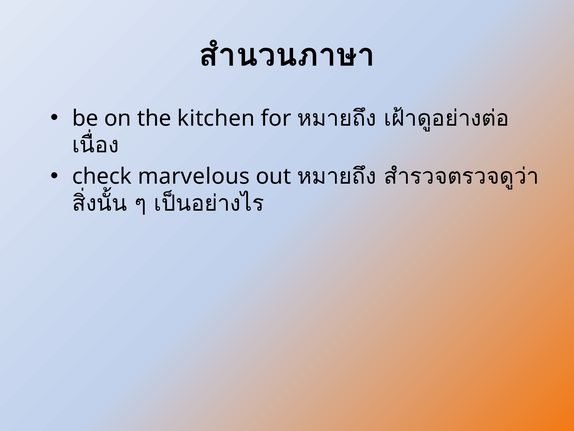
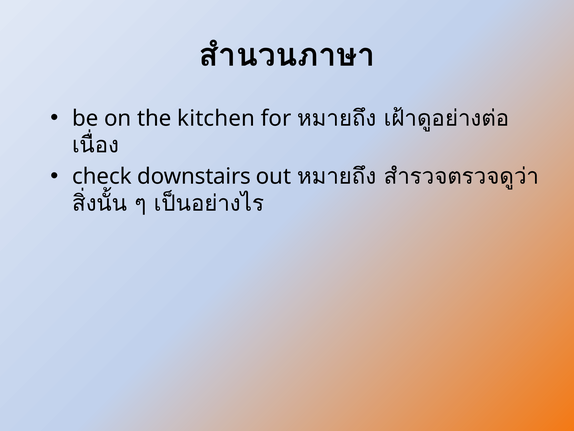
marvelous: marvelous -> downstairs (194, 176)
